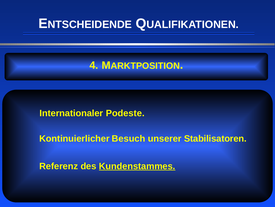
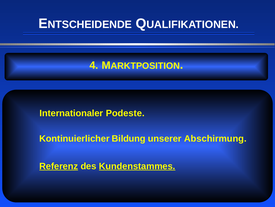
Besuch: Besuch -> Bildung (129, 138)
Stabilisatoren: Stabilisatoren -> Abschirmung (215, 138)
Referenz underline: none -> present (59, 166)
